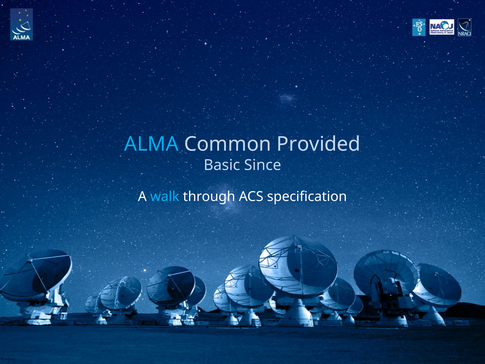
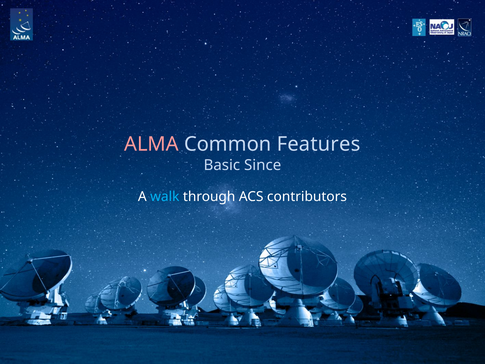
ALMA colour: light blue -> pink (151, 144)
Provided: Provided -> Features (319, 144)
specification: specification -> contributors (307, 196)
